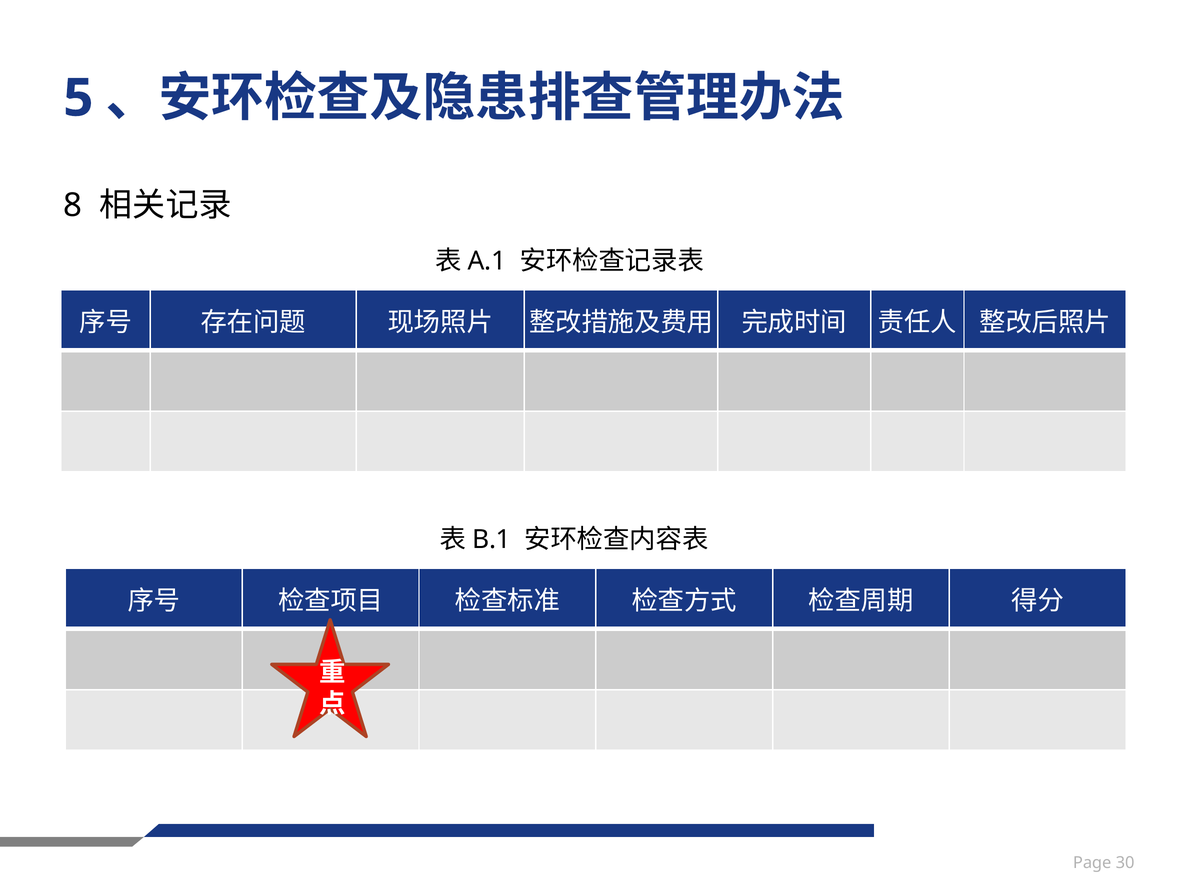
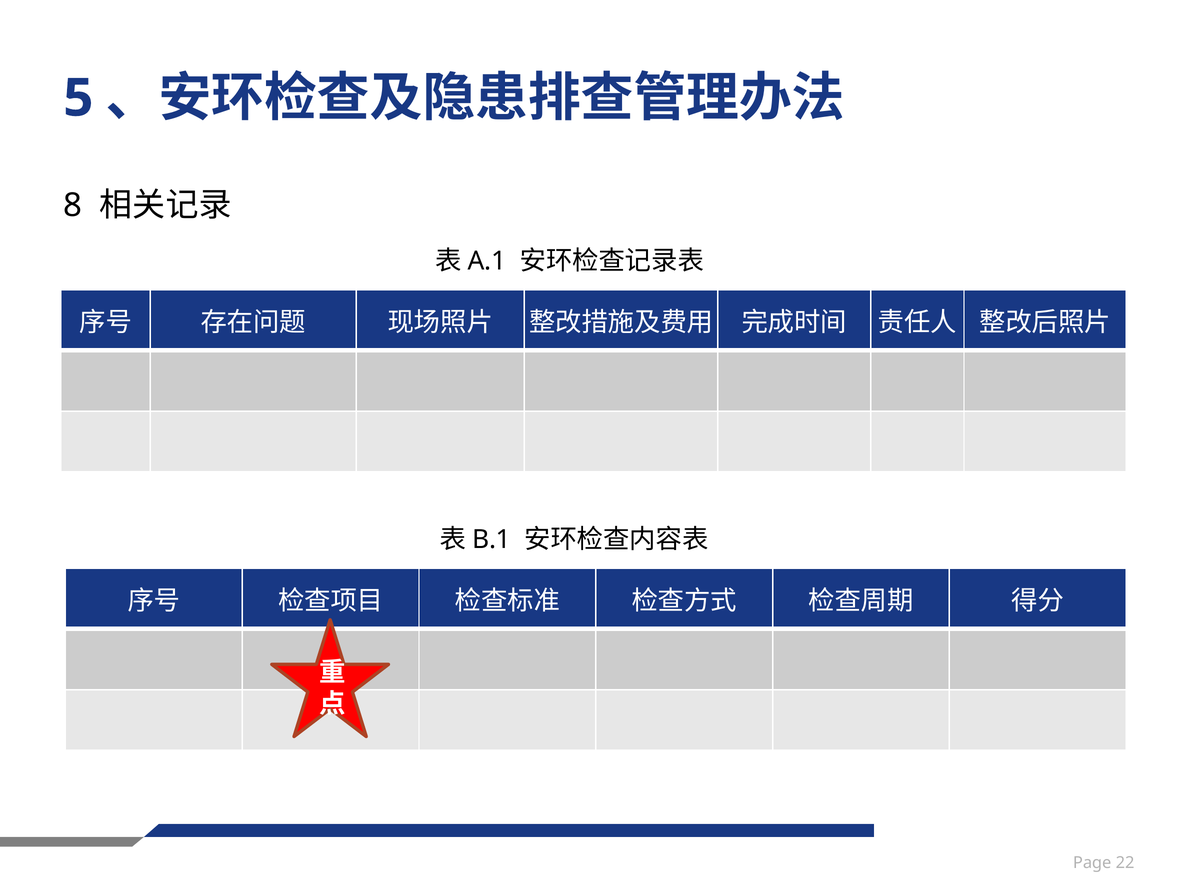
30: 30 -> 22 (1125, 863)
